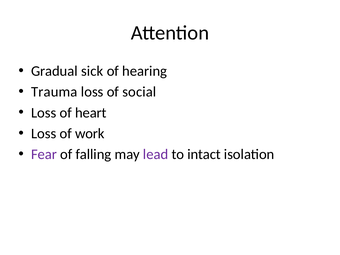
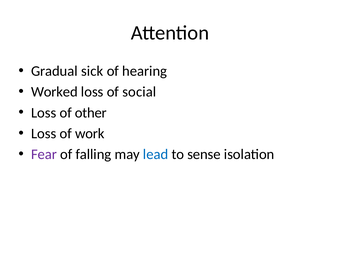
Trauma: Trauma -> Worked (54, 92)
heart: heart -> other (91, 113)
lead colour: purple -> blue (156, 154)
intact: intact -> sense (204, 154)
